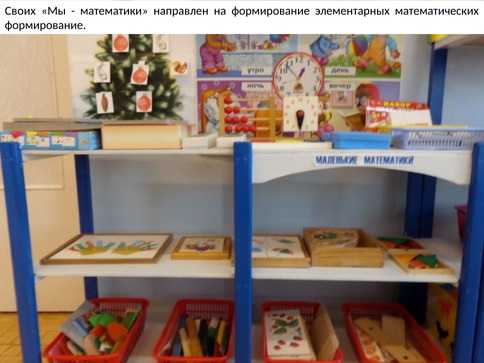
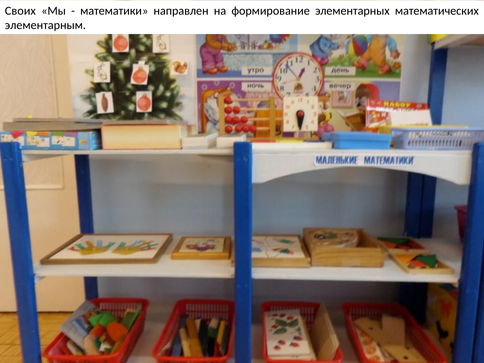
формирование: формирование -> элементарным (45, 25)
